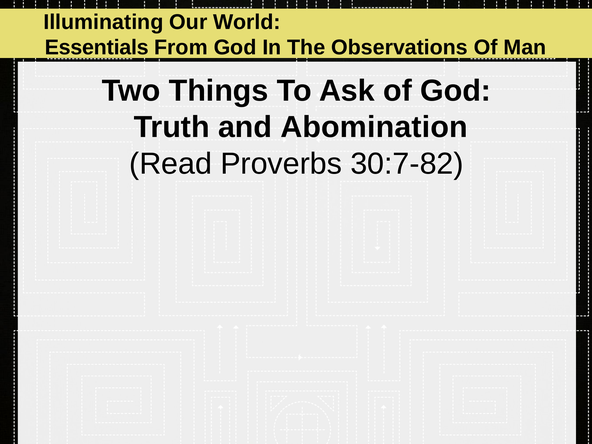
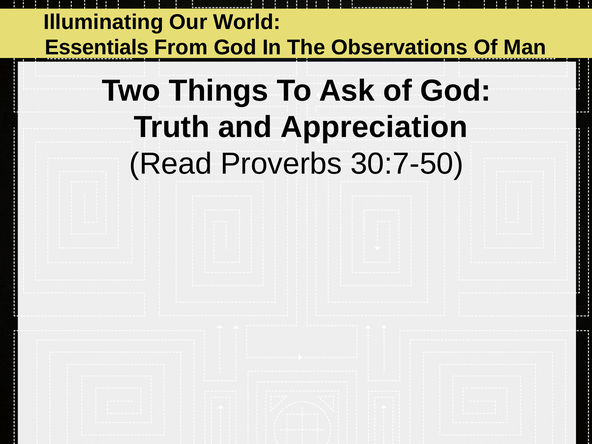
Abomination: Abomination -> Appreciation (374, 127)
30:7-82: 30:7-82 -> 30:7-50 (407, 164)
